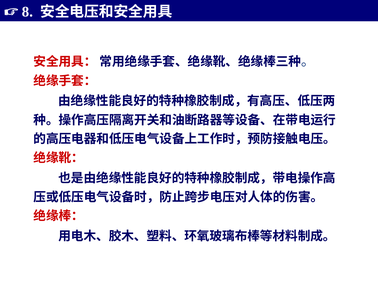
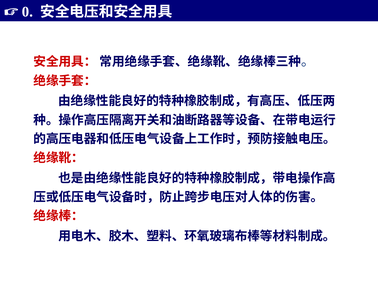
8: 8 -> 0 (27, 12)
